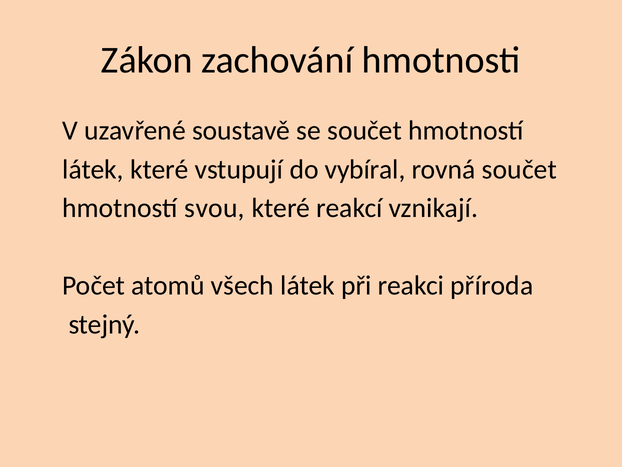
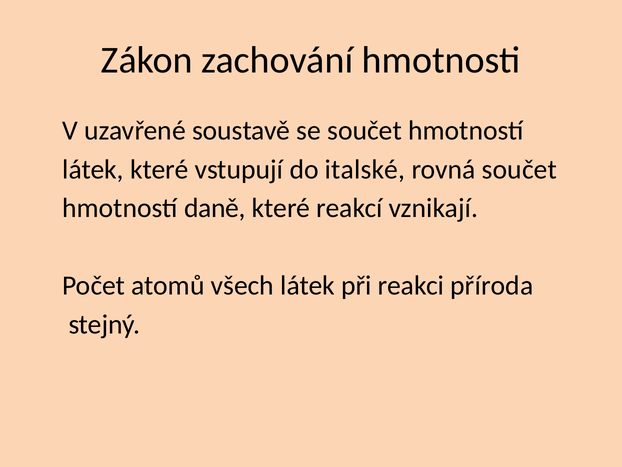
vybíral: vybíral -> italské (365, 169)
svou: svou -> daně (215, 208)
